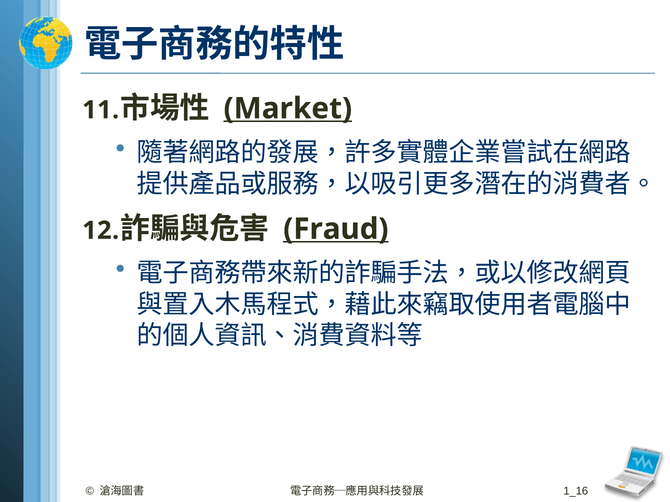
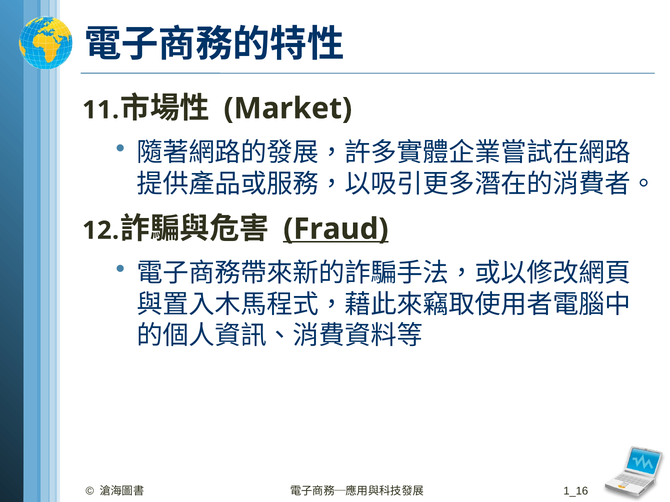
Market underline: present -> none (288, 109)
